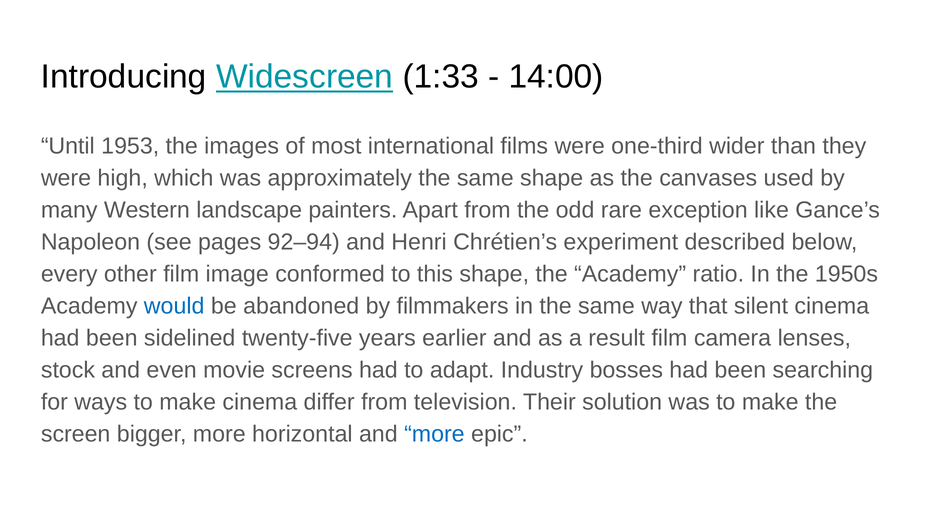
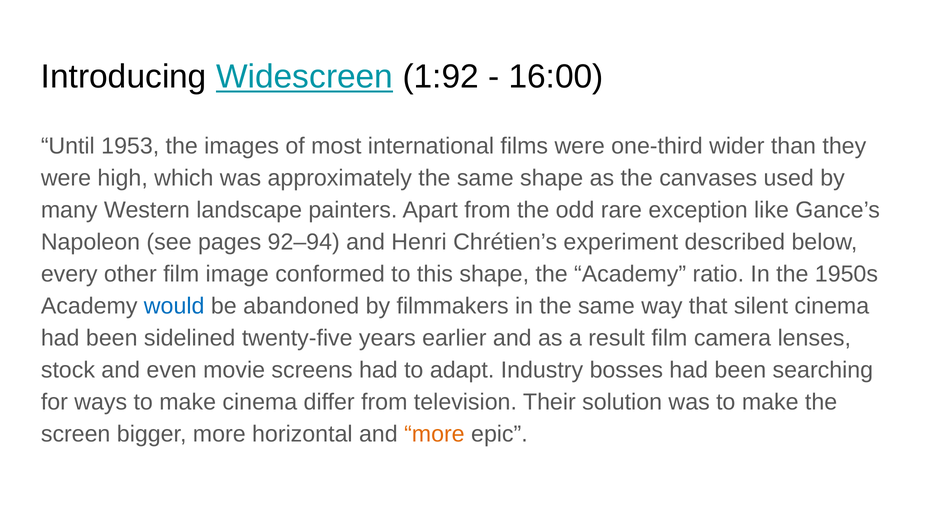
1:33: 1:33 -> 1:92 (441, 77)
14:00: 14:00 -> 16:00 (556, 77)
more colour: blue -> orange (434, 434)
